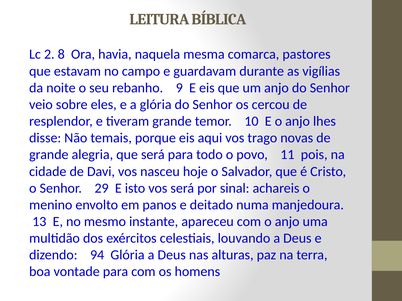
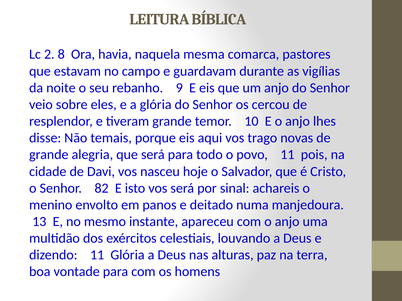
29: 29 -> 82 (102, 188)
dizendo 94: 94 -> 11 (97, 255)
